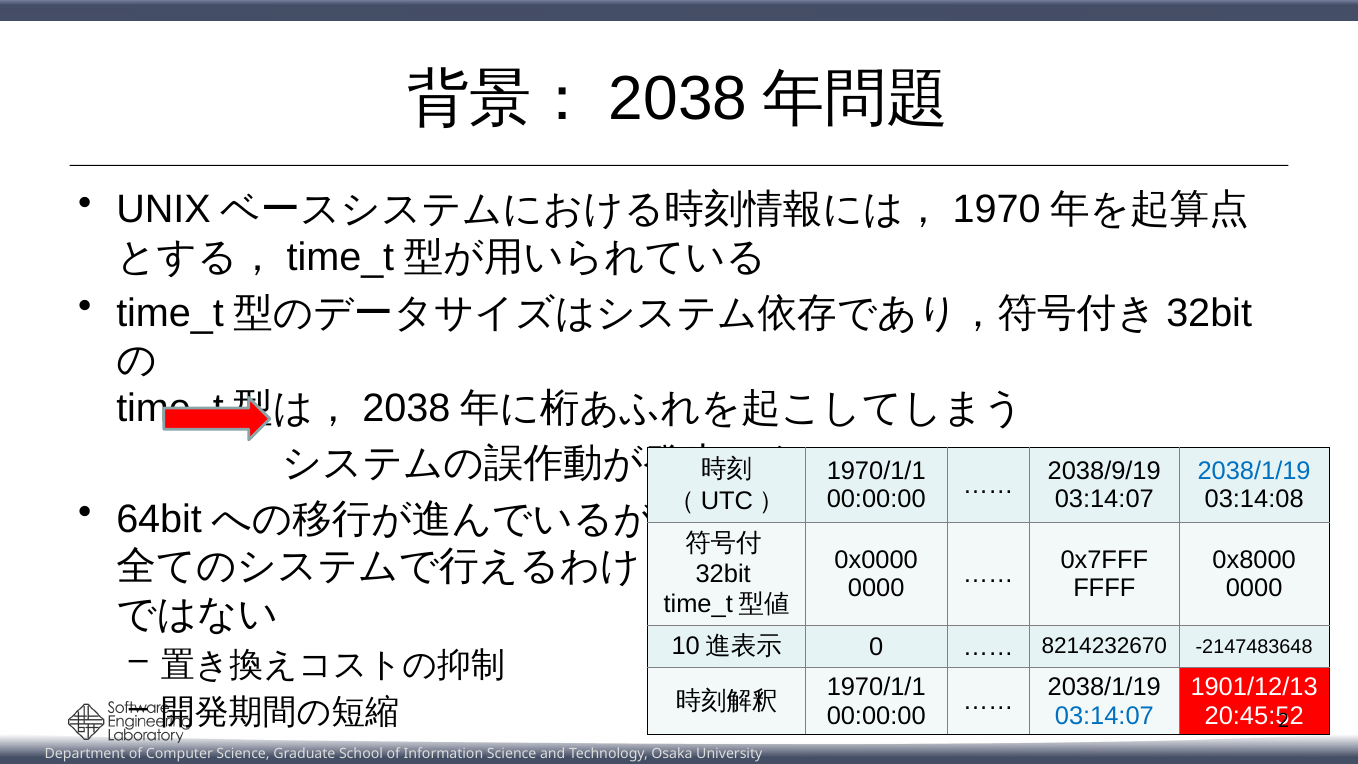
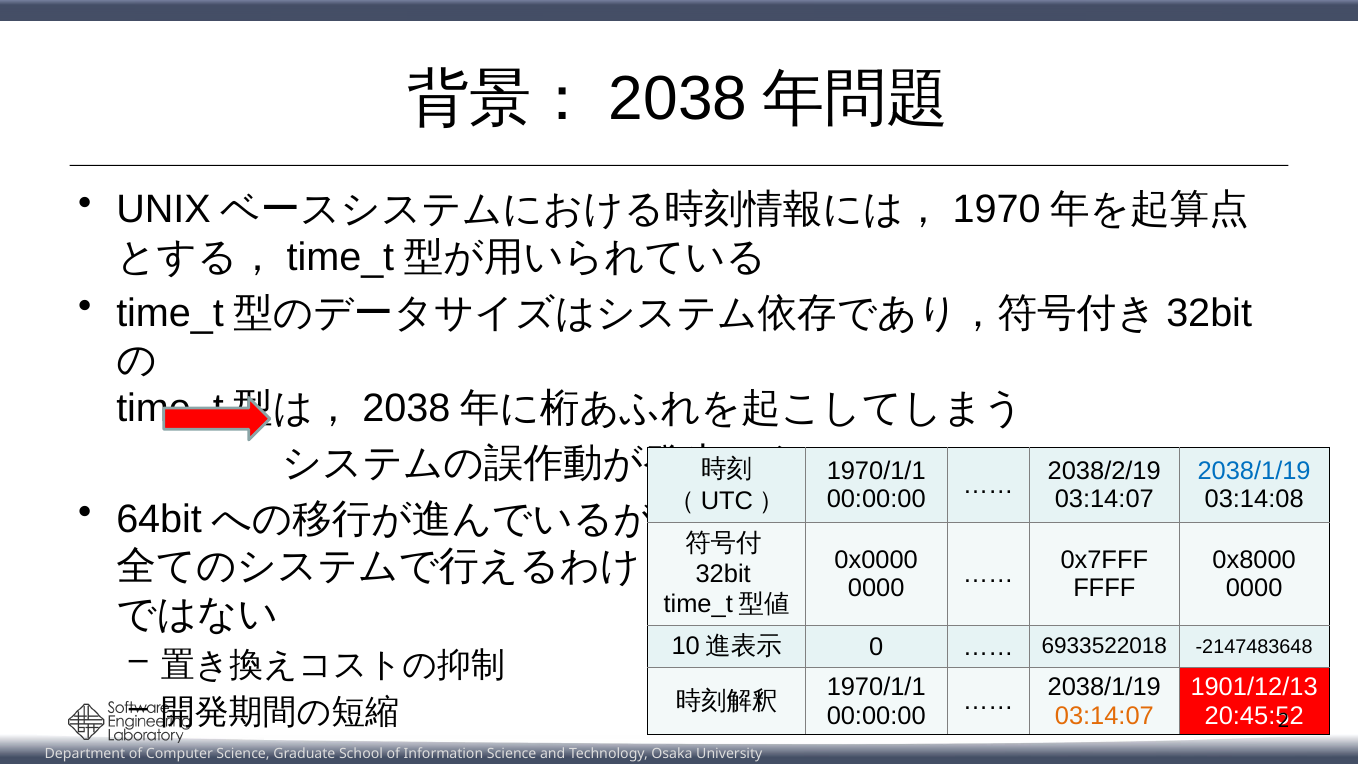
2038/9/19: 2038/9/19 -> 2038/2/19 (1104, 471)
8214232670: 8214232670 -> 6933522018 (1104, 646)
03:14:07 colour: blue -> orange (1104, 716)
